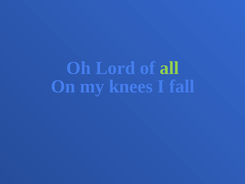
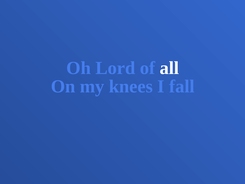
all colour: light green -> white (169, 68)
